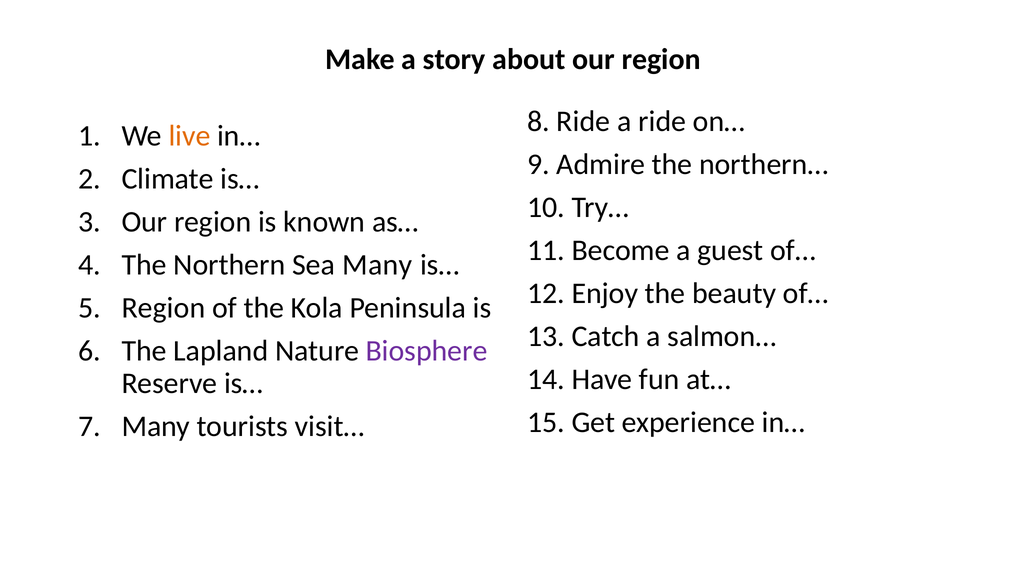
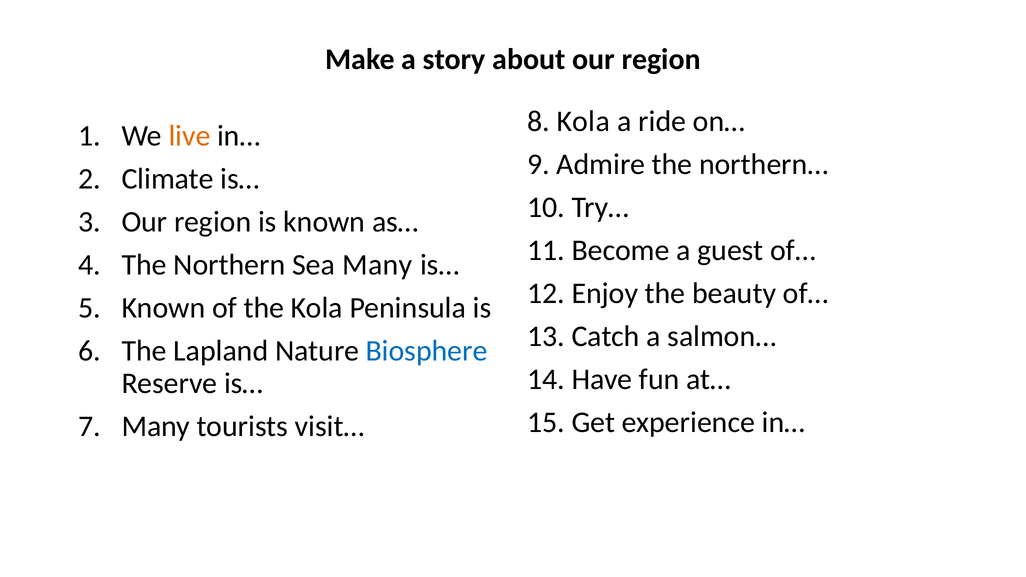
8 Ride: Ride -> Kola (583, 121)
Region: Region -> Known (163, 308)
Biosphere colour: purple -> blue (427, 351)
